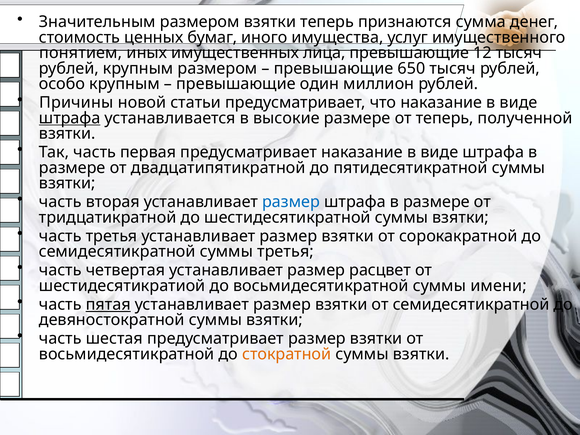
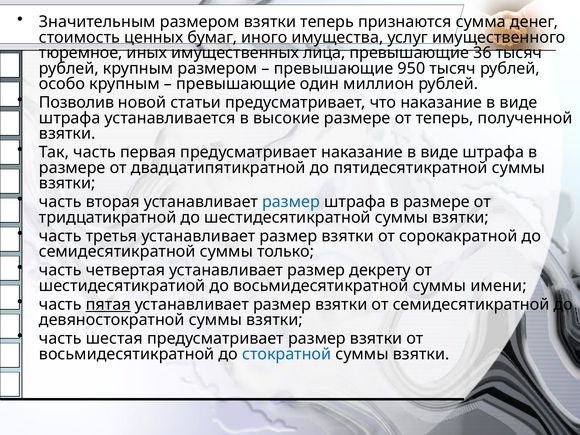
понятием: понятием -> тюремное (81, 53)
12: 12 -> 36 (482, 53)
650: 650 -> 950 (411, 68)
Причины: Причины -> Позволив (76, 103)
штрафа underline: present -> none (70, 118)
суммы третья: третья -> только (286, 252)
расцвет: расцвет -> декрету (380, 270)
стократной colour: orange -> blue (287, 354)
